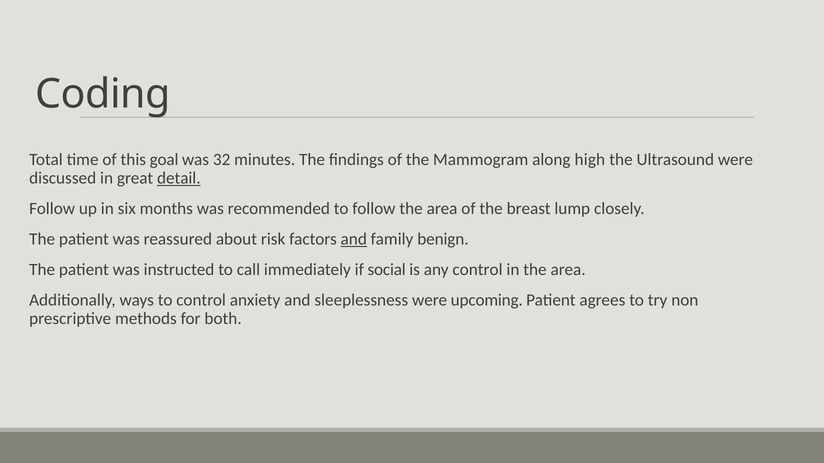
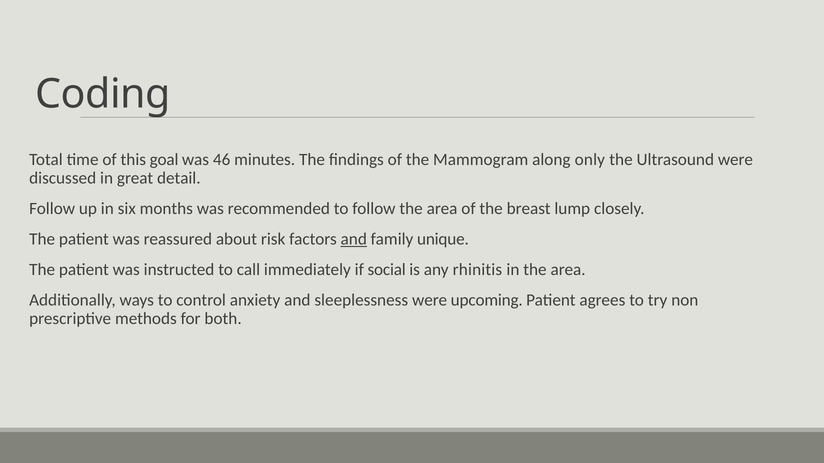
32: 32 -> 46 (222, 160)
high: high -> only (590, 160)
detail underline: present -> none (179, 178)
benign: benign -> unique (443, 239)
any control: control -> rhinitis (477, 270)
